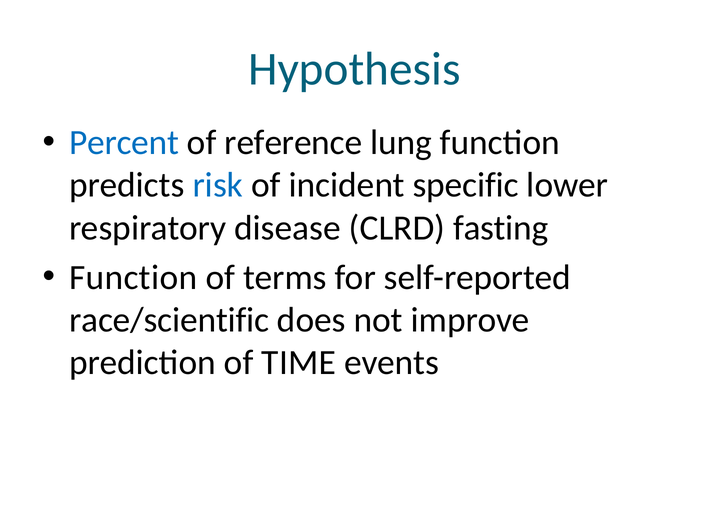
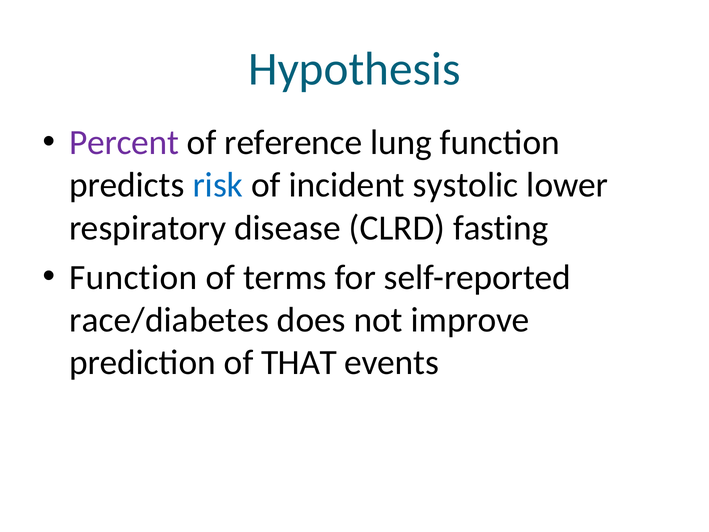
Percent colour: blue -> purple (124, 143)
specific: specific -> systolic (466, 185)
race/scientific: race/scientific -> race/diabetes (169, 320)
TIME: TIME -> THAT (299, 362)
